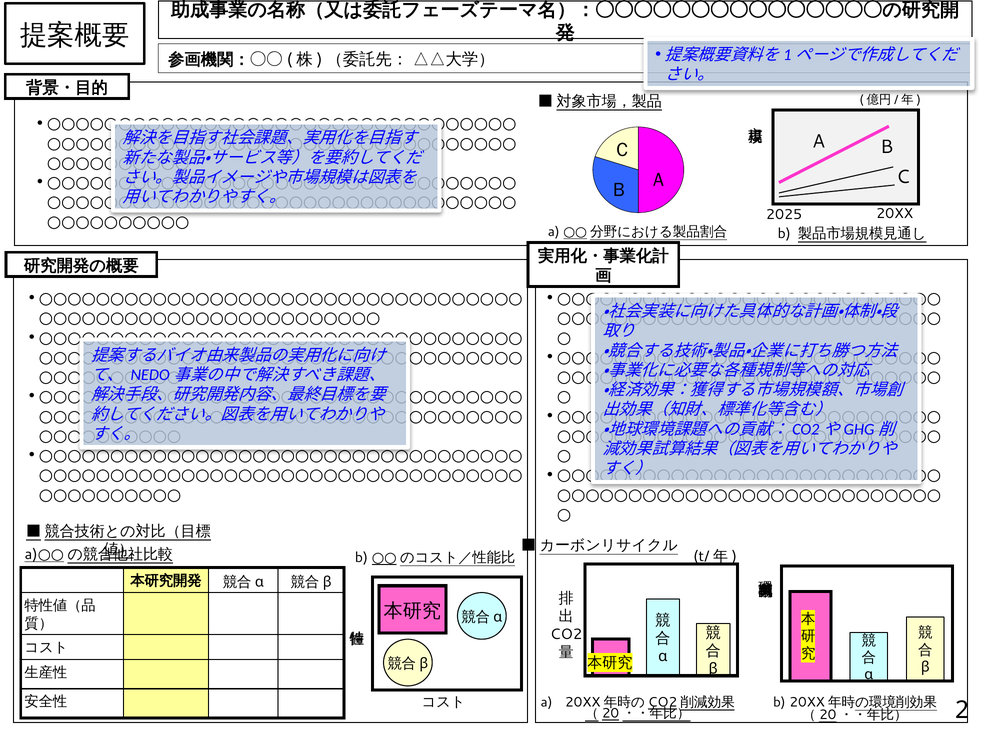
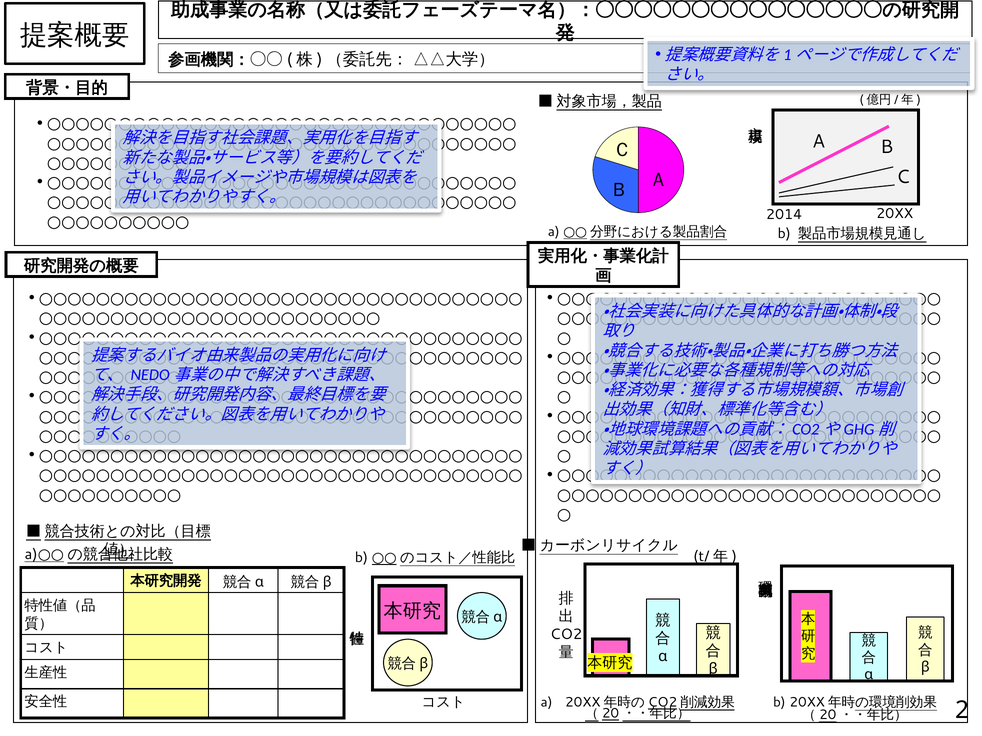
2025: 2025 -> 2014 (784, 215)
